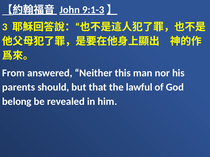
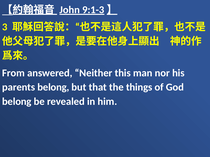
parents should: should -> belong (53, 87)
lawful: lawful -> things (139, 87)
